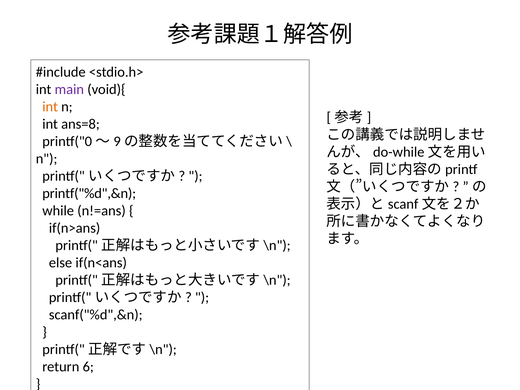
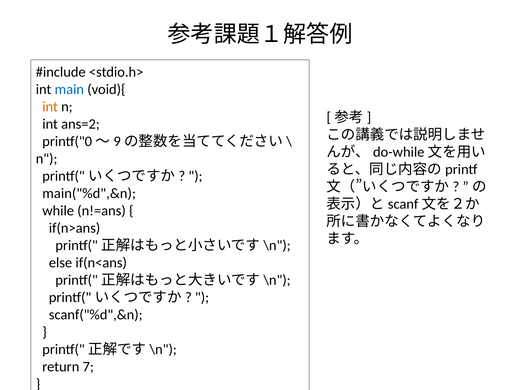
main colour: purple -> blue (69, 89)
ans=8: ans=8 -> ans=2 (80, 124)
printf("%d",&n: printf("%d",&n -> main("%d",&n (89, 193)
6: 6 -> 7 (88, 367)
